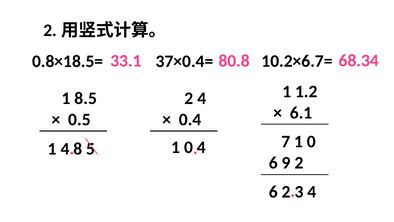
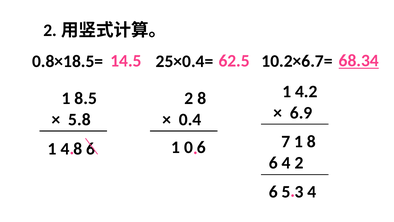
68.34 underline: none -> present (359, 61)
33.1: 33.1 -> 14.5 (126, 61)
80.8: 80.8 -> 62.5 (234, 61)
37×0.4=: 37×0.4= -> 25×0.4= (185, 61)
1.2: 1.2 -> 4.2 (306, 91)
2 4: 4 -> 8 (202, 98)
6.1: 6.1 -> 6.9 (301, 113)
0.5: 0.5 -> 5.8 (79, 119)
7 1 0: 0 -> 8 (311, 141)
0 4: 4 -> 6 (201, 147)
4 8 5: 5 -> 6 (91, 149)
6 9: 9 -> 4 (286, 162)
6 2: 2 -> 5 (286, 192)
